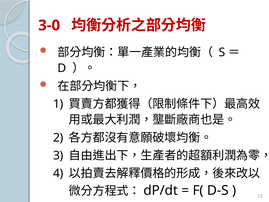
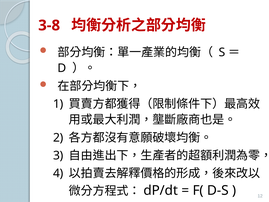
3-0: 3-0 -> 3-8 (49, 25)
